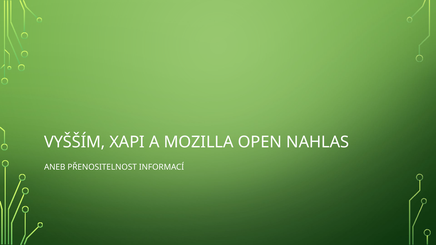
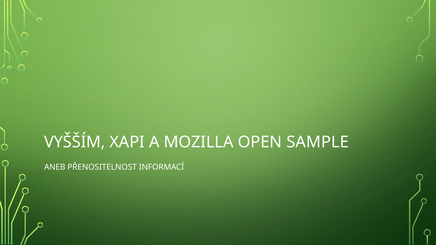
NAHLAS: NAHLAS -> SAMPLE (318, 142)
